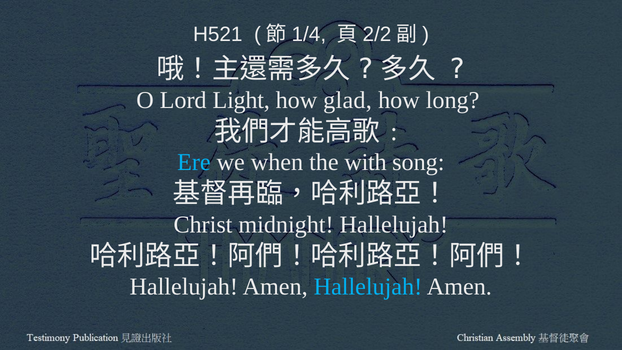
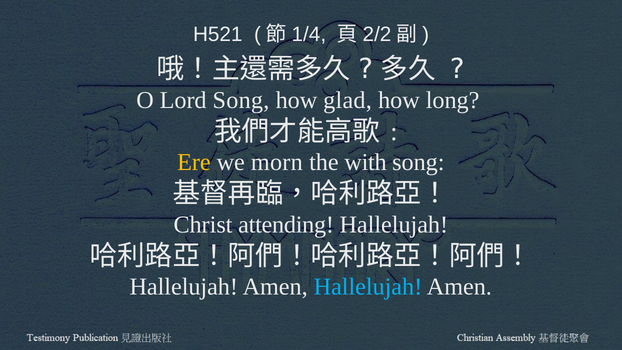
Lord Light: Light -> Song (241, 100)
Ere colour: light blue -> yellow (194, 162)
when: when -> morn (277, 162)
midnight: midnight -> attending (286, 225)
